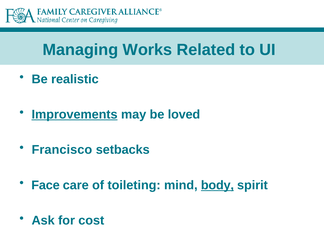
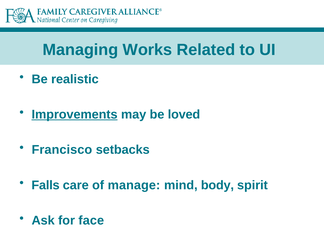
Face: Face -> Falls (46, 185)
toileting: toileting -> manage (134, 185)
body underline: present -> none (217, 185)
cost: cost -> face (91, 220)
